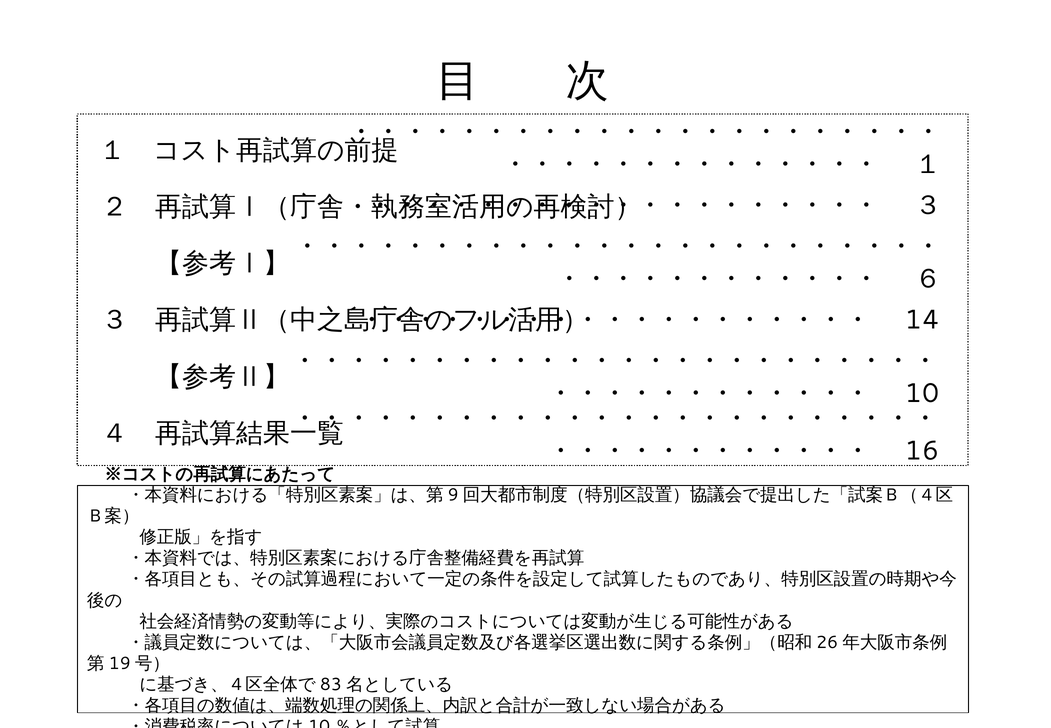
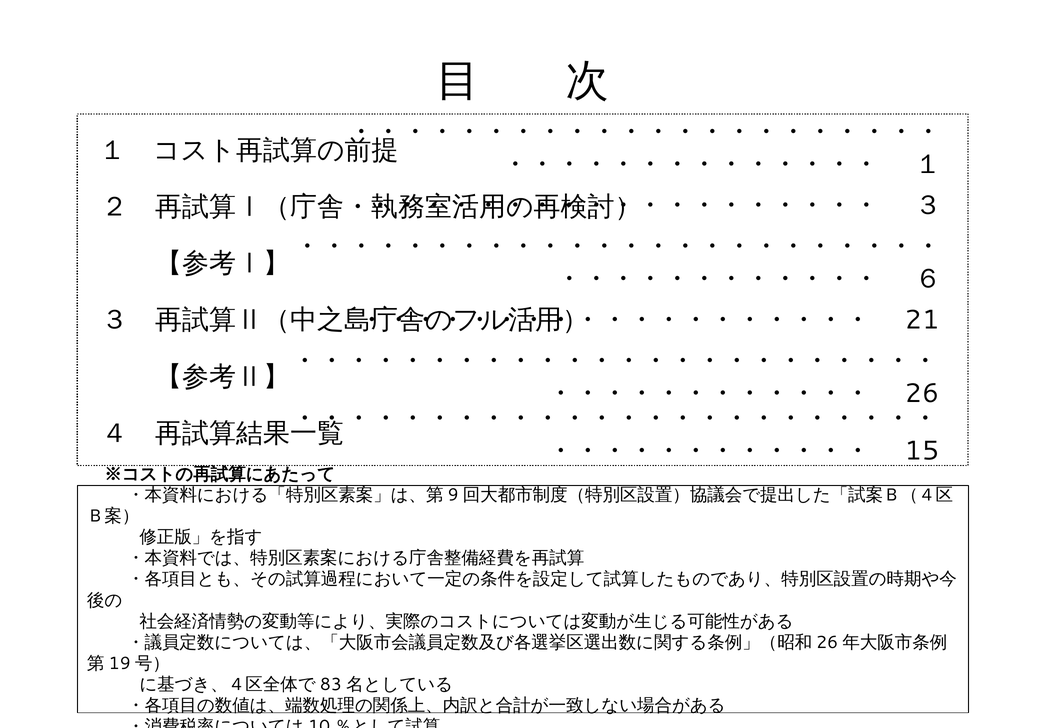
14: 14 -> 21 (922, 320)
10: 10 -> 26 (922, 393)
16: 16 -> 15 (922, 450)
